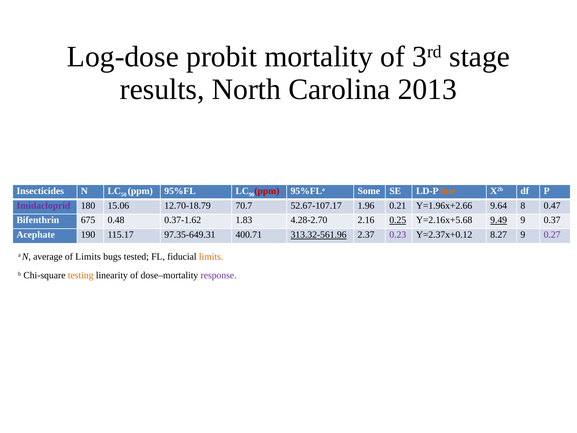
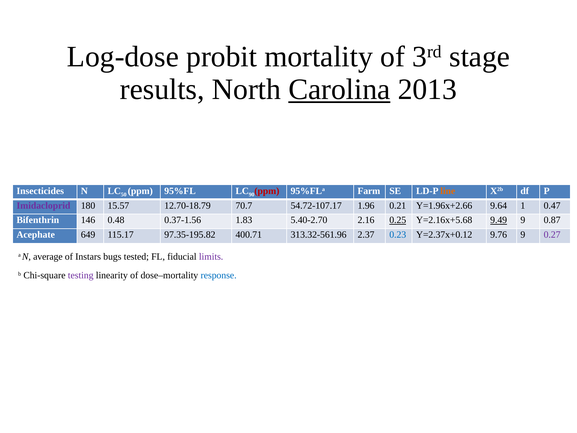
Carolina underline: none -> present (339, 89)
Some: Some -> Farm (369, 191)
15.06: 15.06 -> 15.57 (118, 205)
52.67-107.17: 52.67-107.17 -> 54.72-107.17 (316, 205)
8: 8 -> 1 (523, 205)
675: 675 -> 146 (88, 220)
0.37-1.62: 0.37-1.62 -> 0.37-1.56 (183, 220)
4.28-2.70: 4.28-2.70 -> 5.40-2.70 (309, 220)
0.37: 0.37 -> 0.87 (552, 220)
190: 190 -> 649 (88, 235)
97.35-649.31: 97.35-649.31 -> 97.35-195.82 (190, 235)
313.32-561.96 underline: present -> none (319, 235)
0.23 colour: purple -> blue (398, 235)
8.27: 8.27 -> 9.76 (499, 235)
of Limits: Limits -> Instars (88, 257)
limits colour: orange -> purple (211, 257)
testing colour: orange -> purple (81, 275)
response colour: purple -> blue (219, 275)
